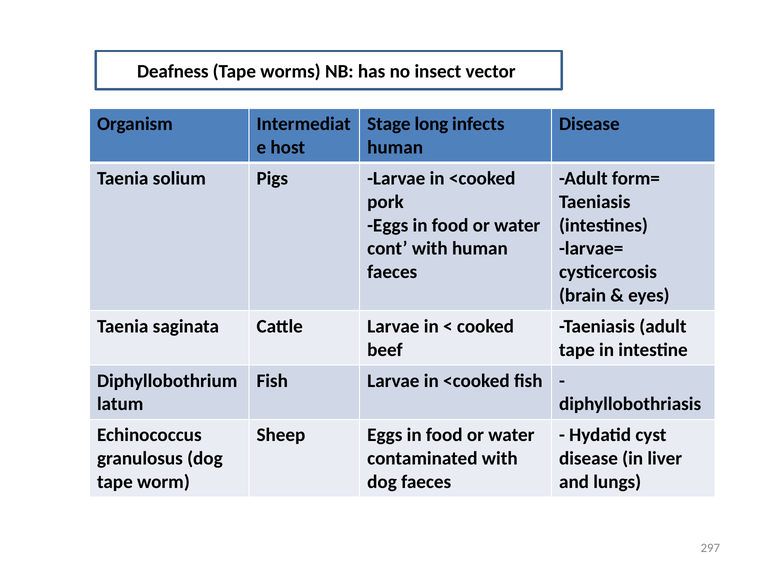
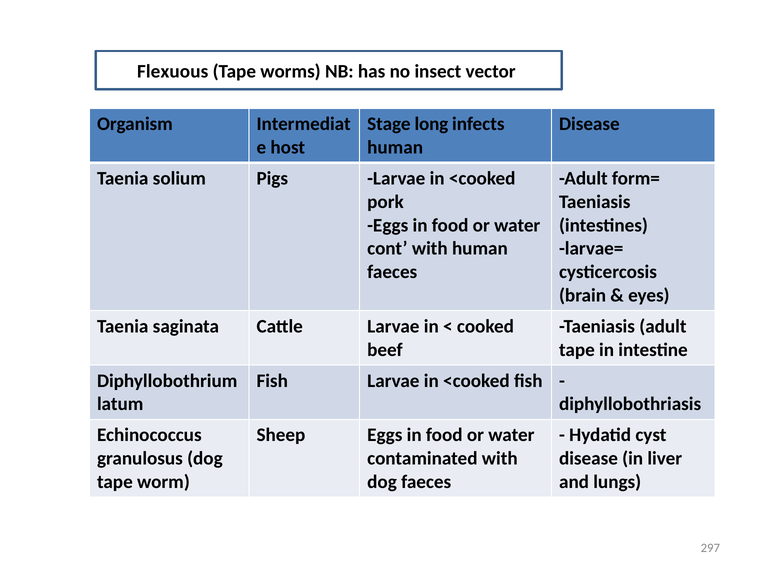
Deafness: Deafness -> Flexuous (173, 72)
